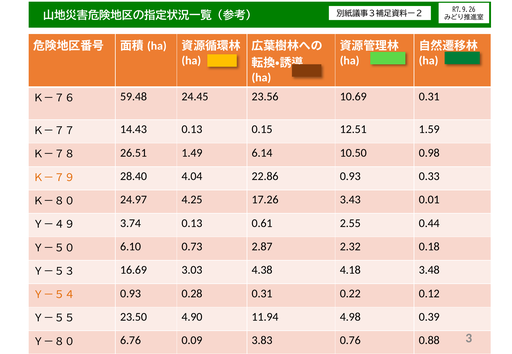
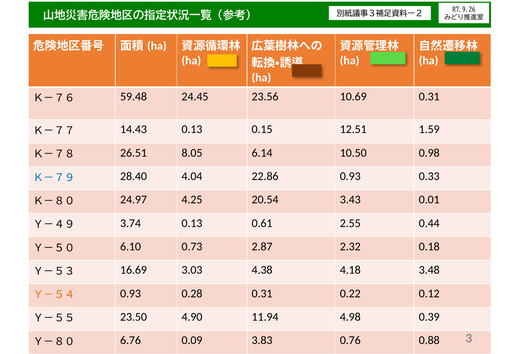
1.49: 1.49 -> 8.05 (192, 153)
Ｋ－７９ colour: orange -> blue (54, 178)
17.26: 17.26 -> 20.54 (265, 200)
